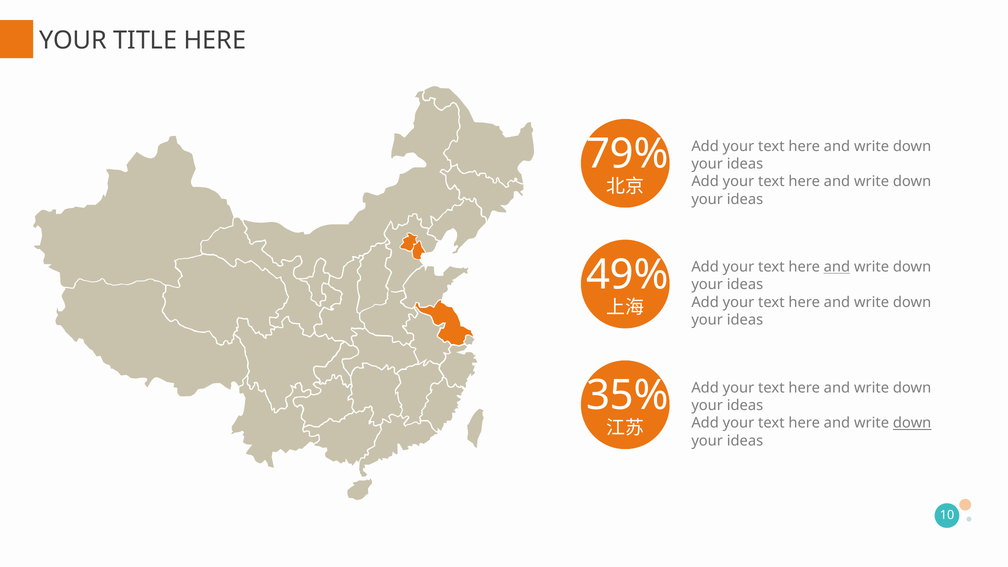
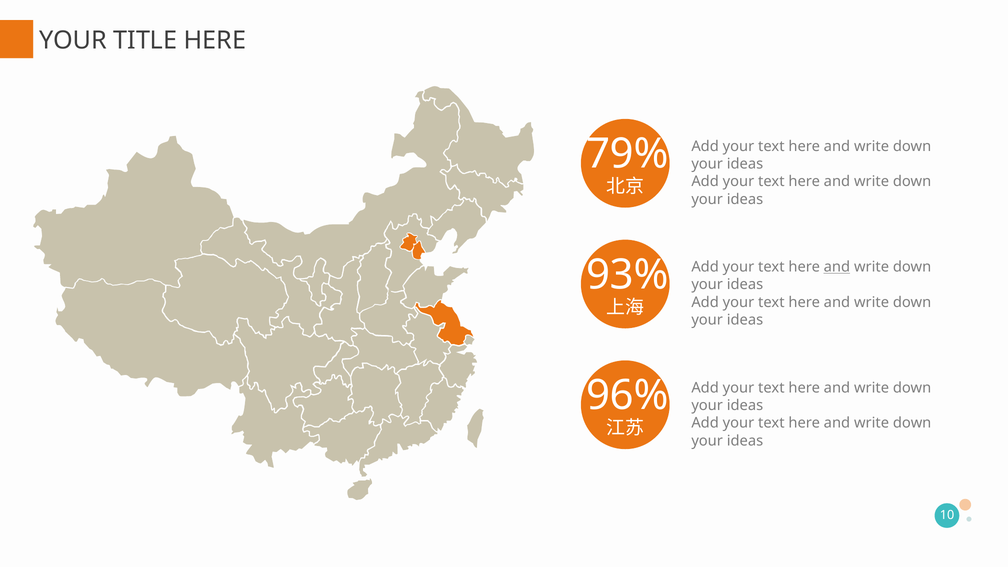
49%: 49% -> 93% (627, 275)
35%: 35% -> 96% (627, 395)
down underline: present -> none (912, 423)
